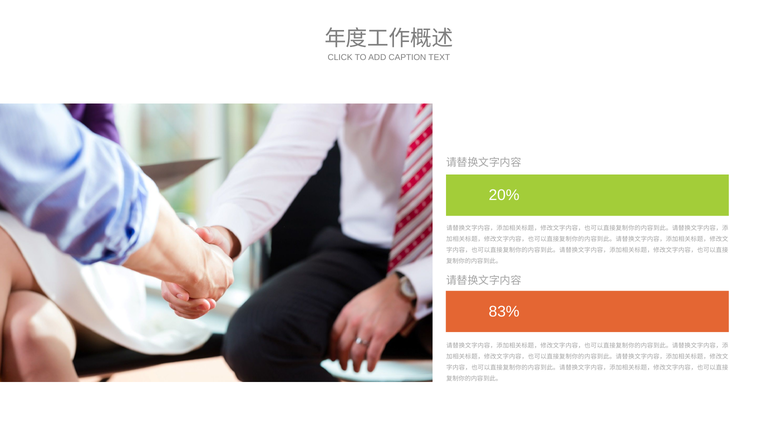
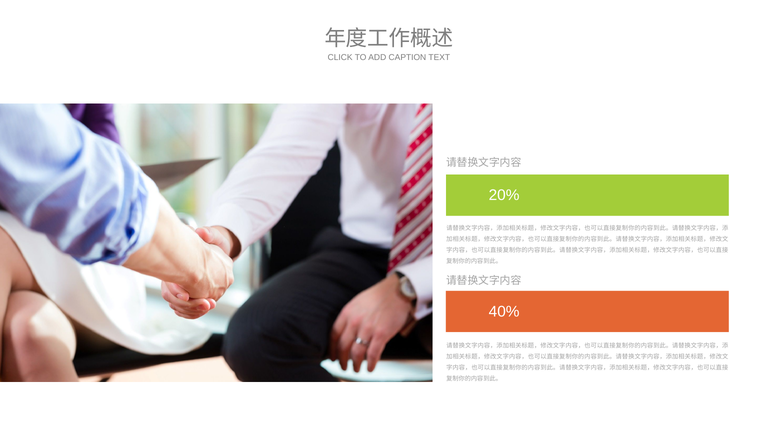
83%: 83% -> 40% (504, 311)
